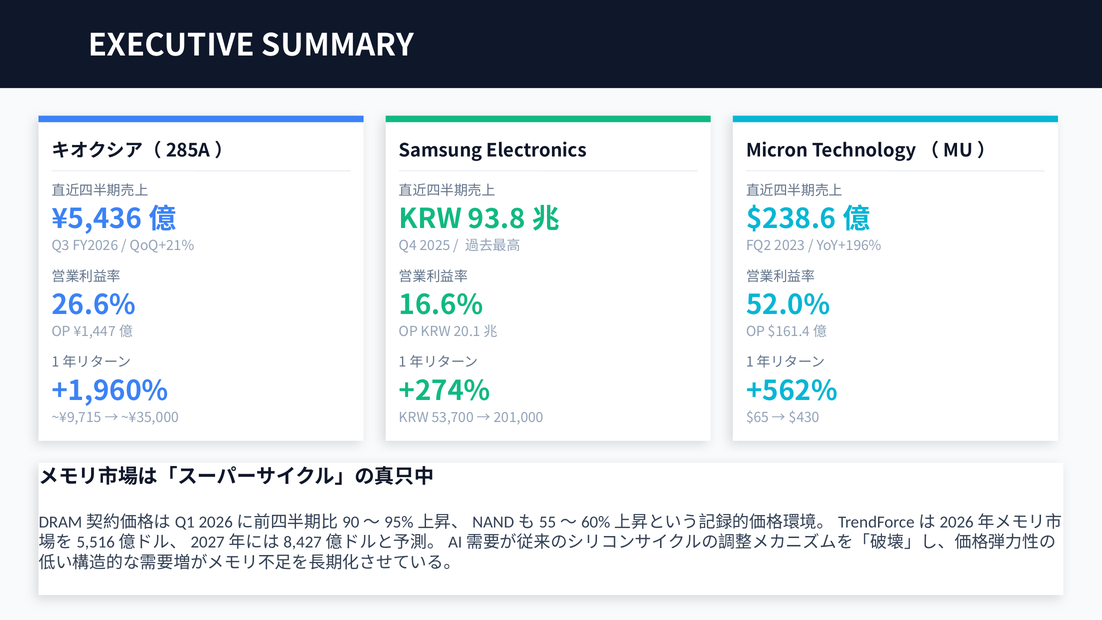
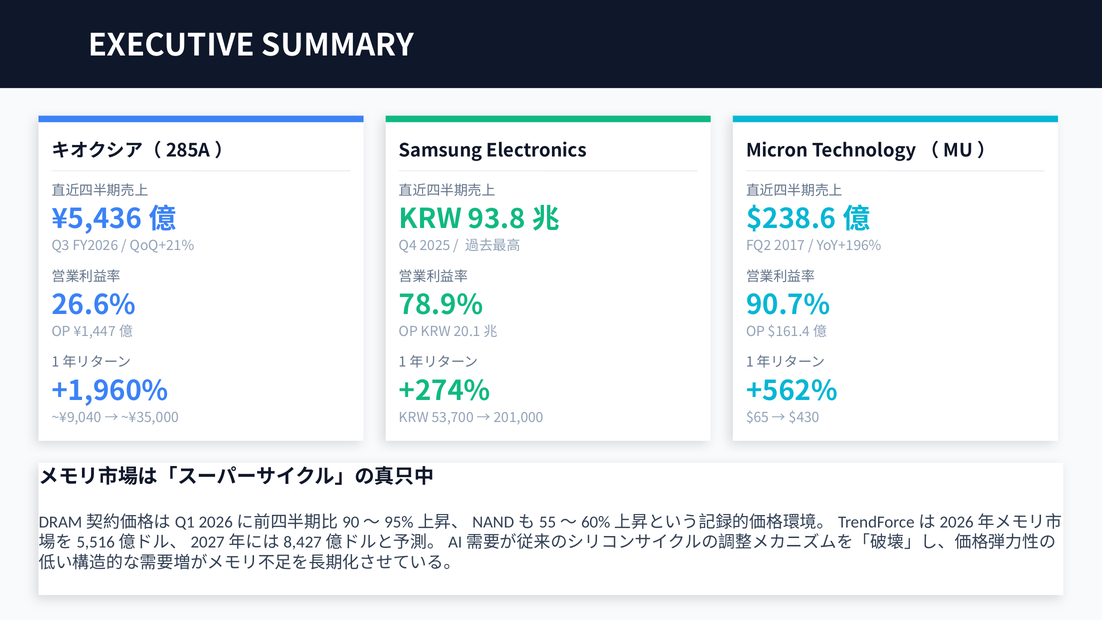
2023: 2023 -> 2017 (790, 246)
16.6%: 16.6% -> 78.9% (441, 305)
52.0%: 52.0% -> 90.7% (788, 305)
~¥9,715: ~¥9,715 -> ~¥9,040 (77, 417)
